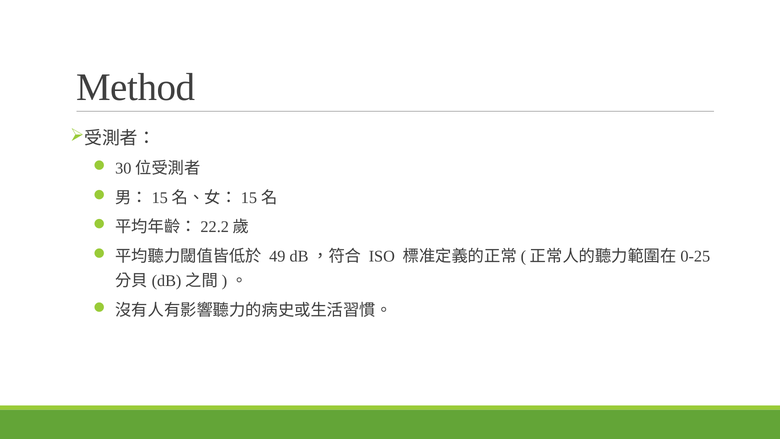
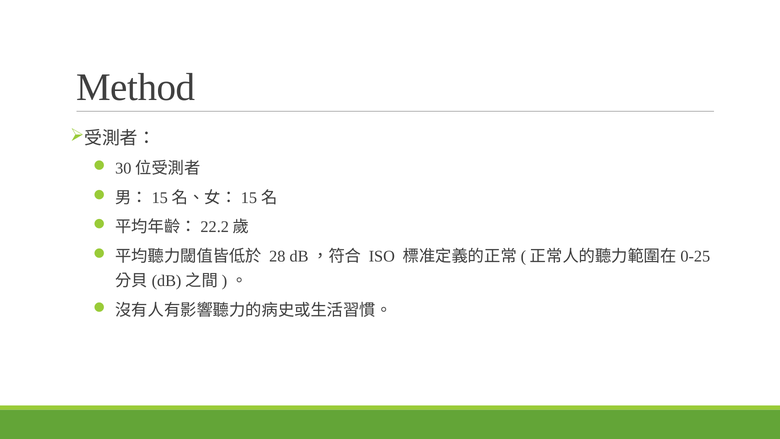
49: 49 -> 28 (277, 256)
